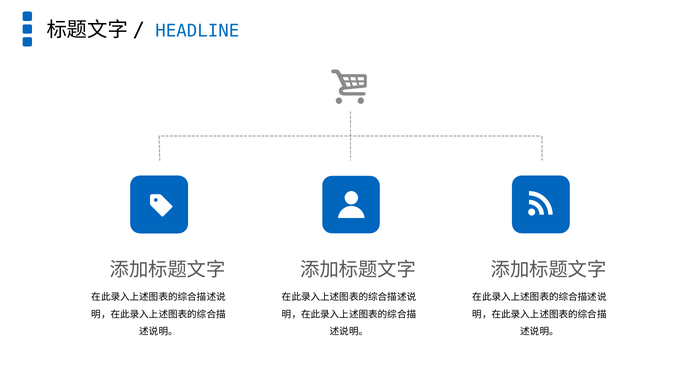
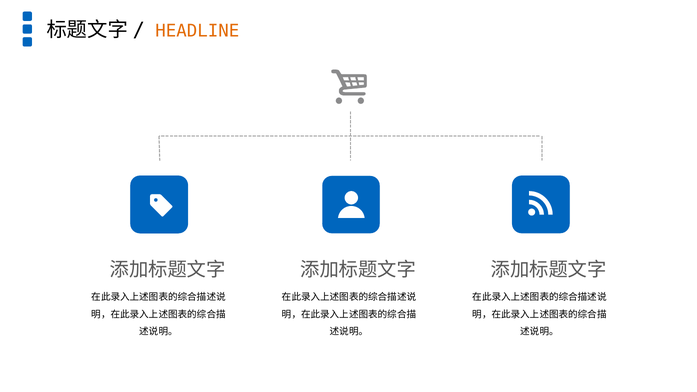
HEADLINE colour: blue -> orange (197, 31)
